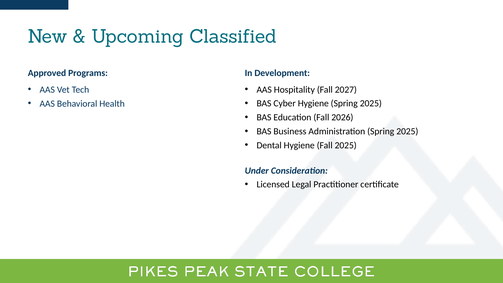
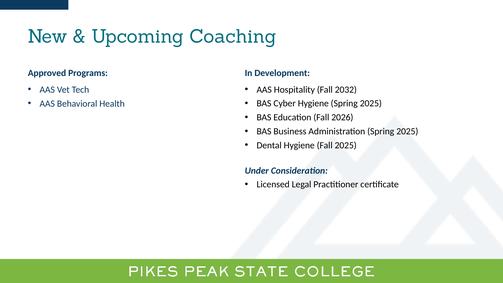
Classified: Classified -> Coaching (233, 37)
2027: 2027 -> 2032 (346, 90)
